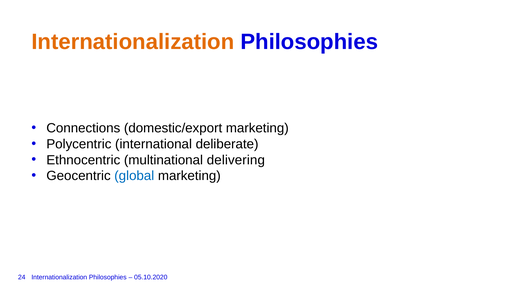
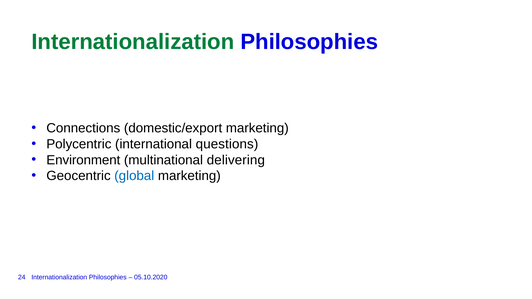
Internationalization colour: orange -> green (133, 42)
deliberate: deliberate -> questions (227, 144)
Ethnocentric: Ethnocentric -> Environment (83, 160)
